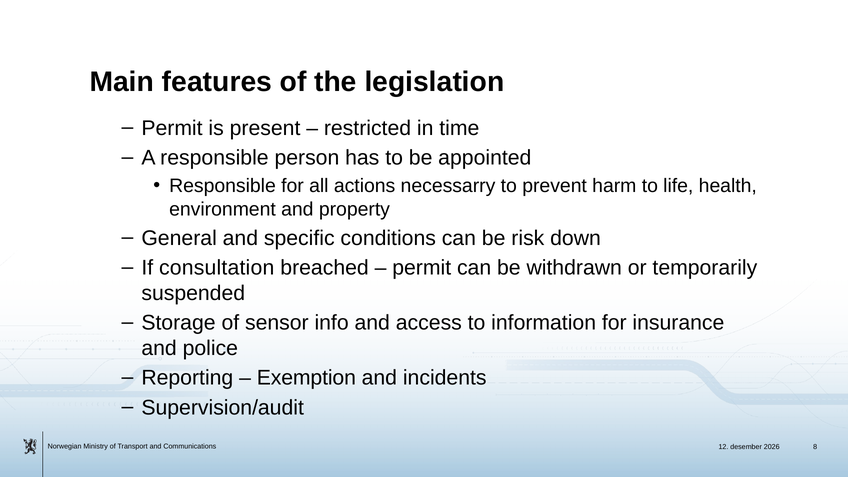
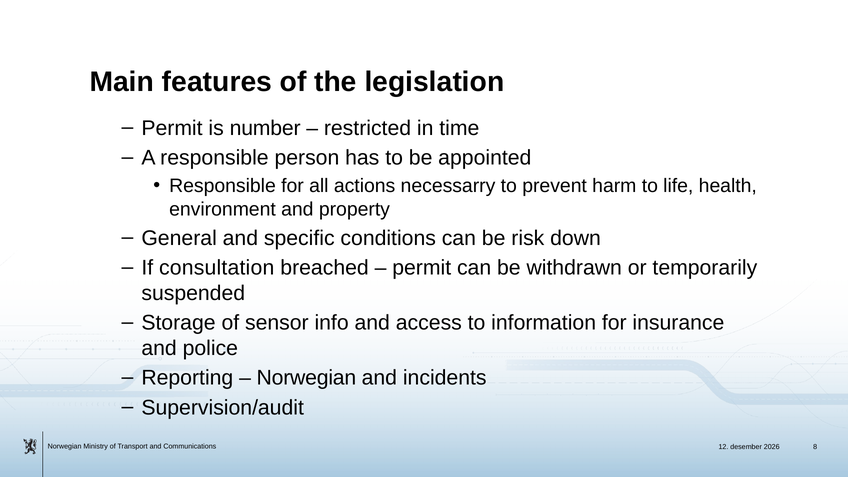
present: present -> number (265, 128)
Exemption: Exemption -> Norwegian (306, 378)
